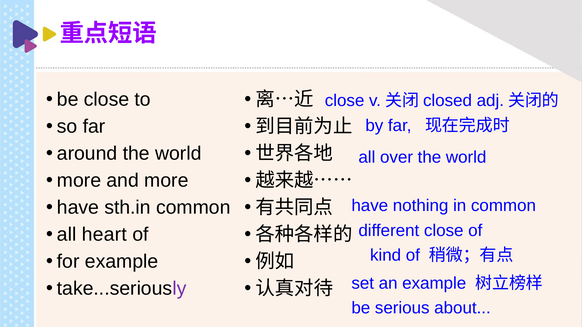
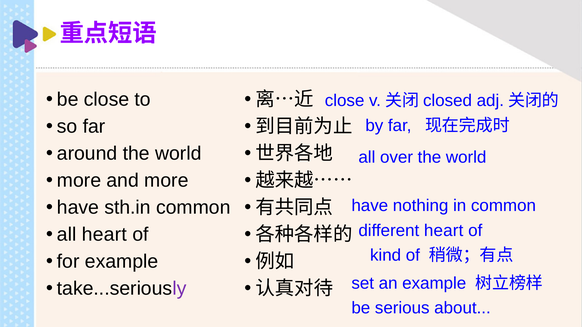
different close: close -> heart (444, 231)
